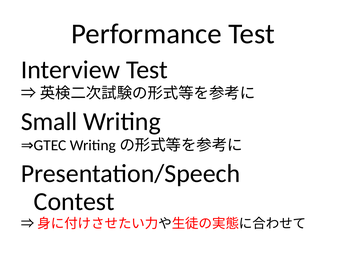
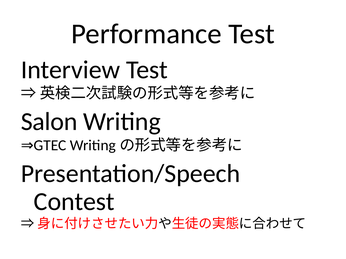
Small: Small -> Salon (49, 122)
